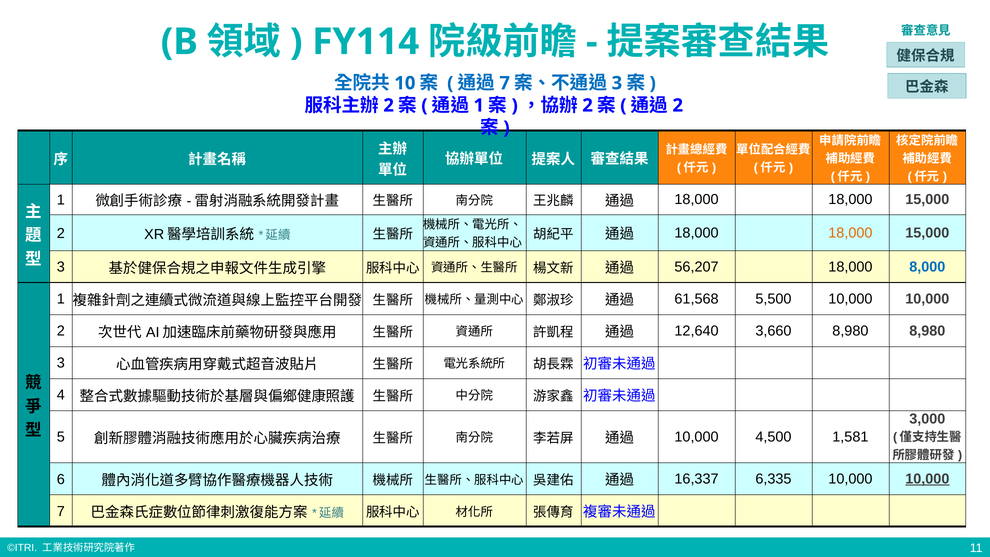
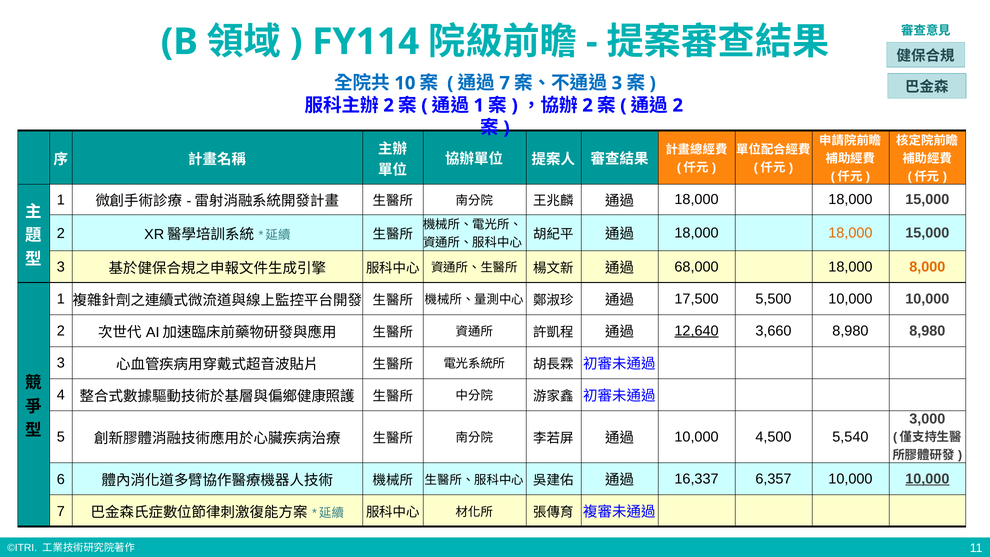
56,207: 56,207 -> 68,000 (697, 267)
8,000 colour: blue -> orange (927, 267)
61,568: 61,568 -> 17,500 (697, 299)
12,640 underline: none -> present (697, 331)
1,581: 1,581 -> 5,540 (850, 437)
6,335: 6,335 -> 6,357 (773, 479)
